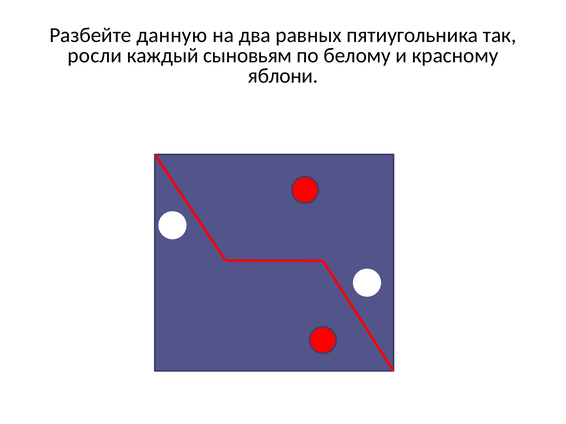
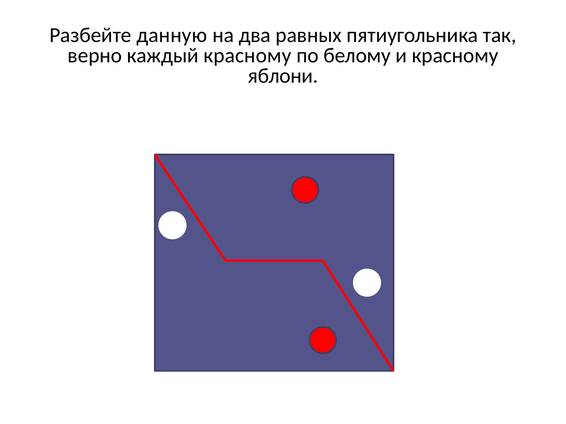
росли: росли -> верно (95, 56)
каждый сыновьям: сыновьям -> красному (247, 56)
